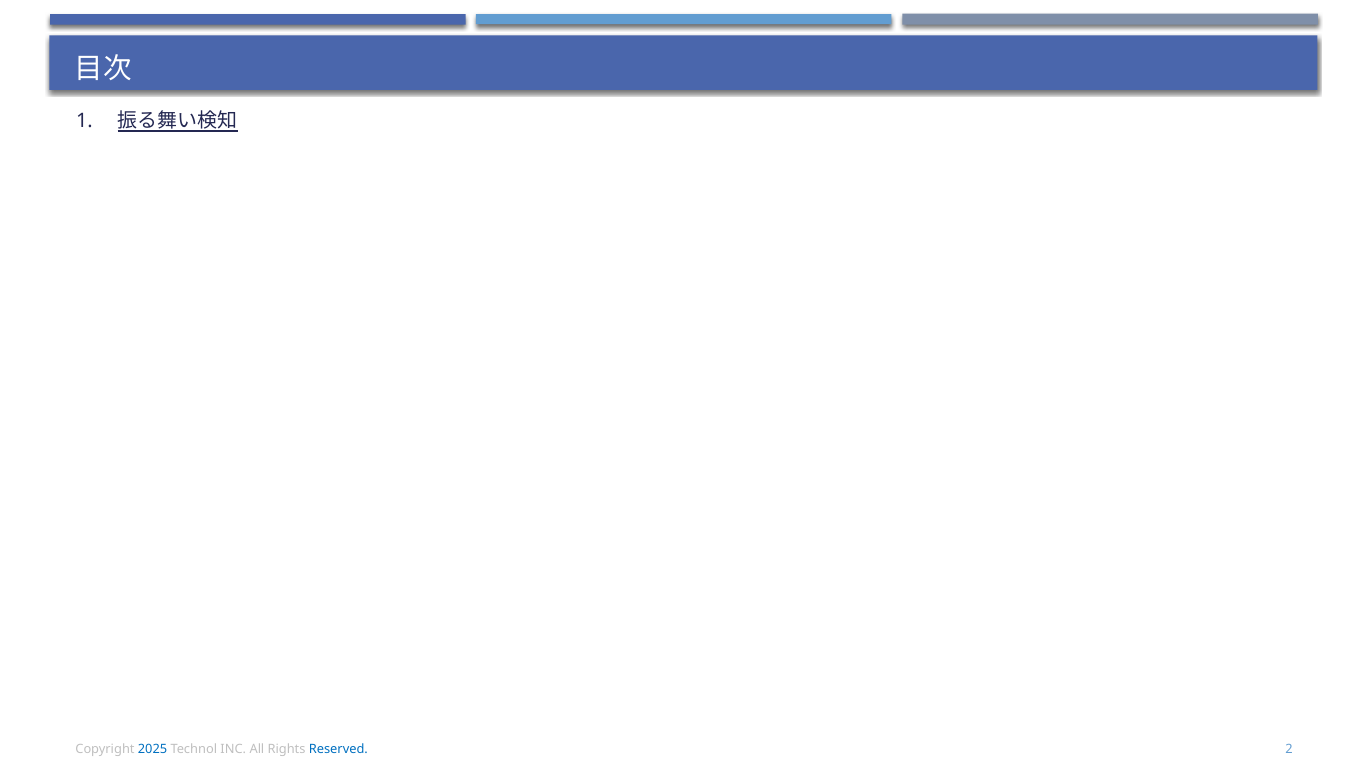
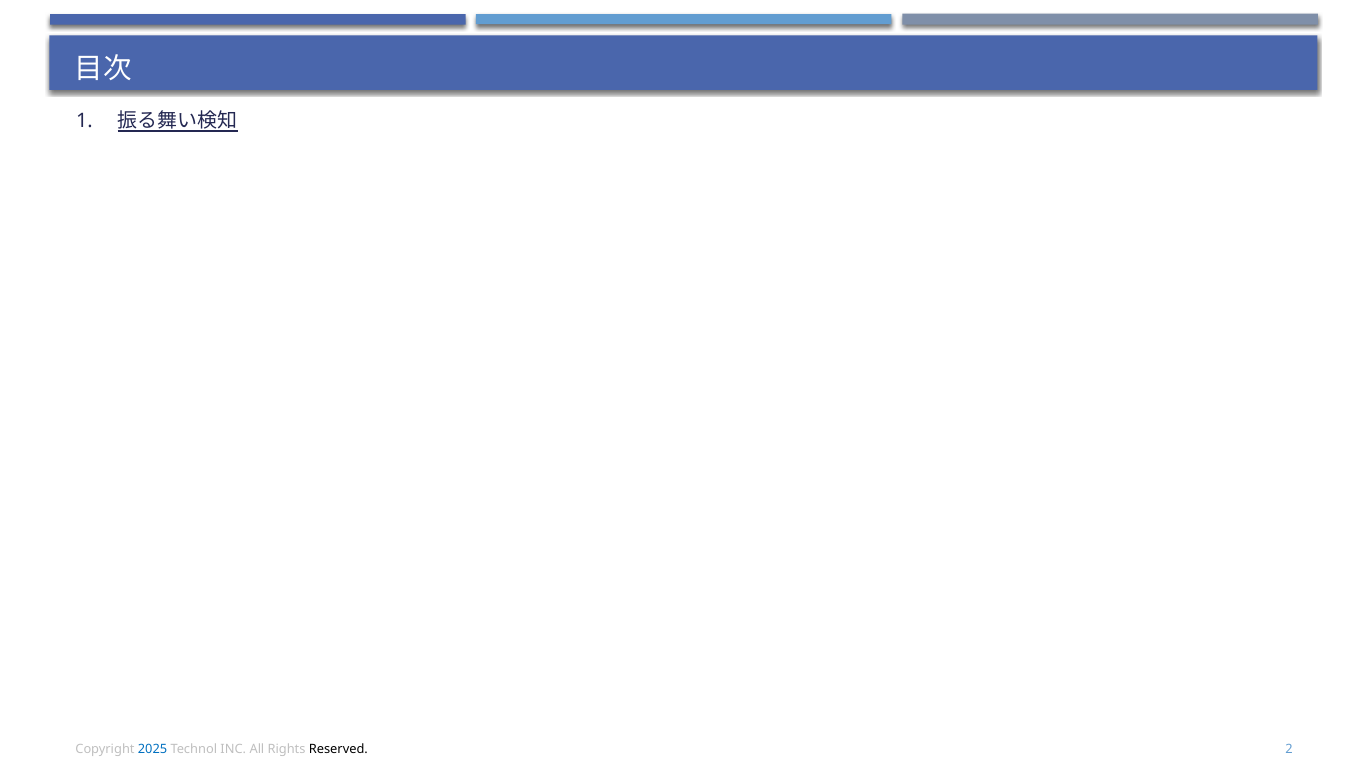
Reserved colour: blue -> black (338, 750)
